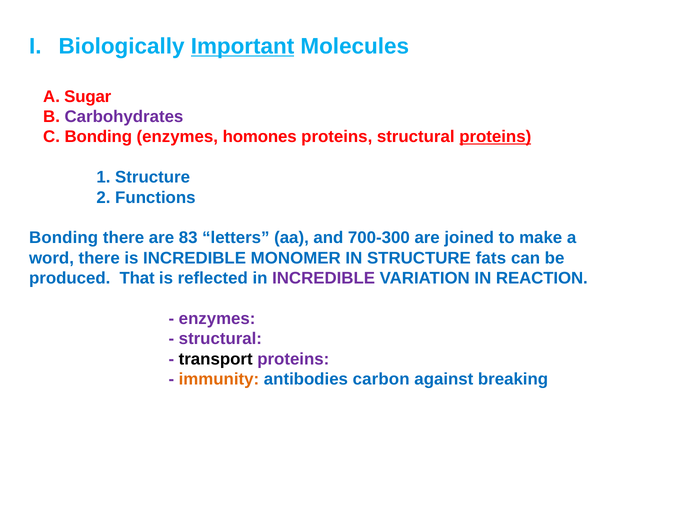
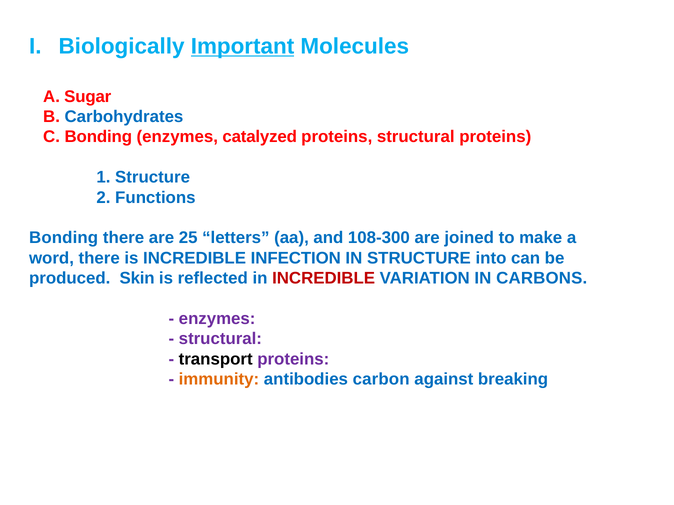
Carbohydrates colour: purple -> blue (124, 117)
homones: homones -> catalyzed (260, 137)
proteins underline: present -> none (495, 137)
83: 83 -> 25 (188, 238)
700-300: 700-300 -> 108-300 (379, 238)
MONOMER: MONOMER -> INFECTION (296, 258)
fats: fats -> into (491, 258)
That: That -> Skin (137, 279)
INCREDIBLE colour: purple -> red (324, 279)
REACTION: REACTION -> CARBONS (542, 279)
